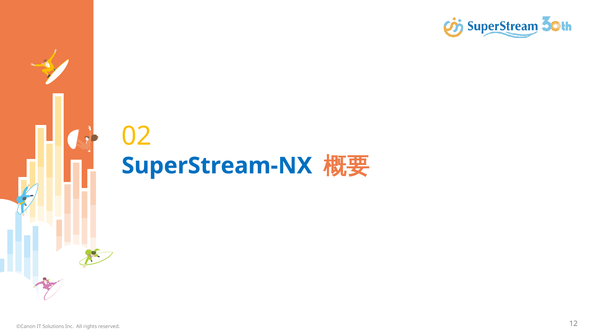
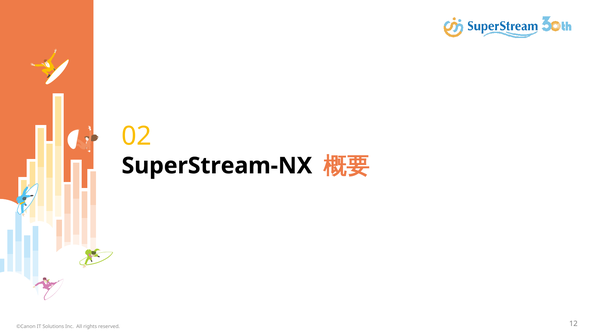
SuperStream-NX colour: blue -> black (217, 166)
